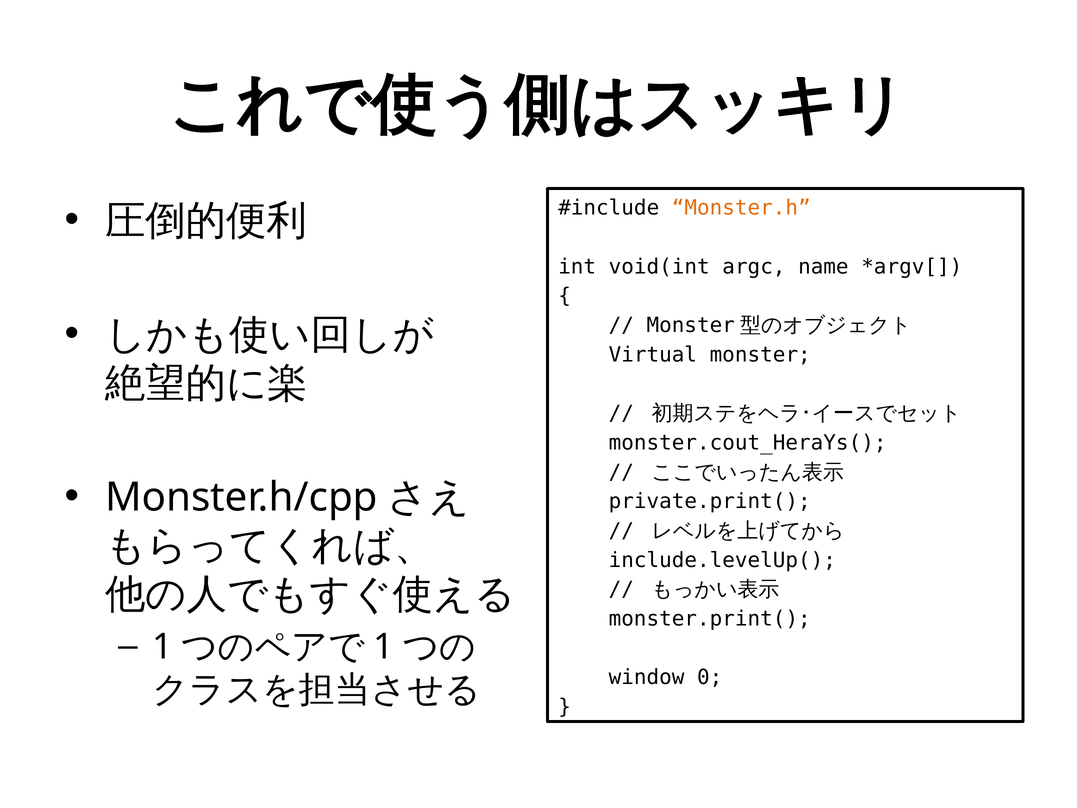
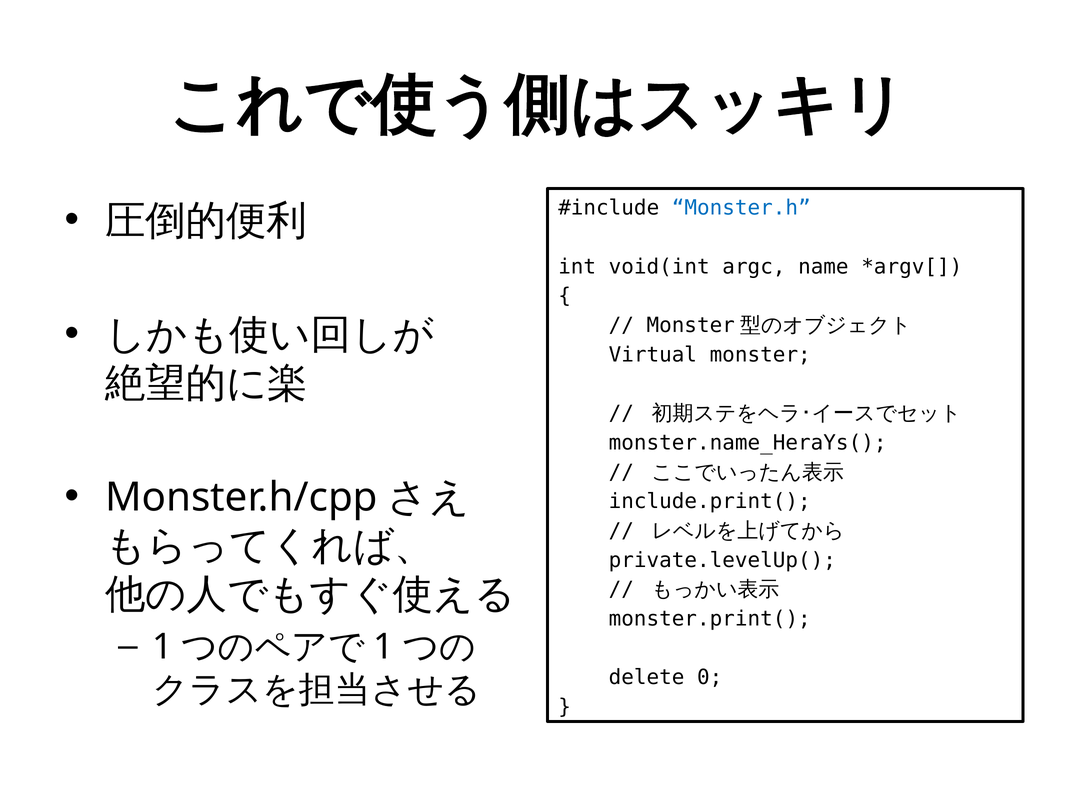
Monster.h colour: orange -> blue (741, 208)
monster.cout_HeraYs(: monster.cout_HeraYs( -> monster.name_HeraYs( (748, 443)
private.print(: private.print( -> include.print( (710, 501)
include.levelUp(: include.levelUp( -> private.levelUp( (722, 560)
window: window -> delete (647, 677)
